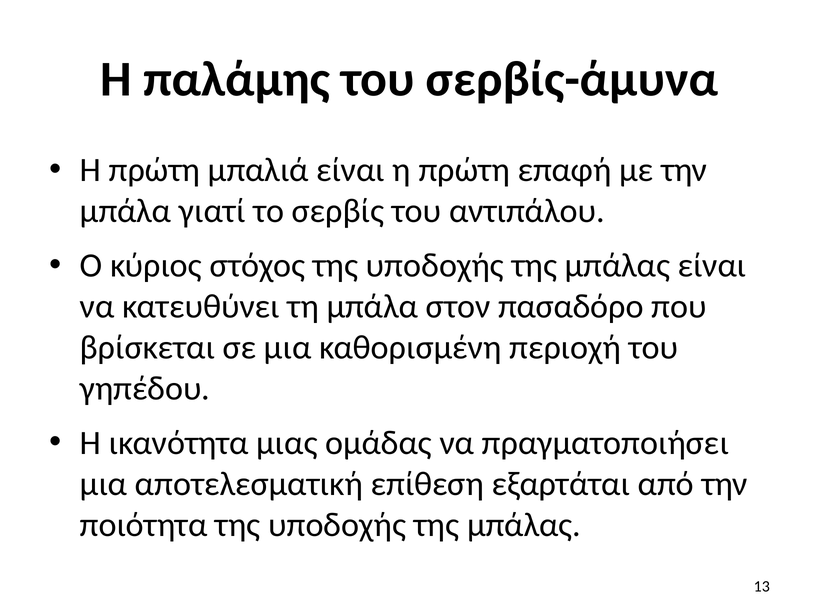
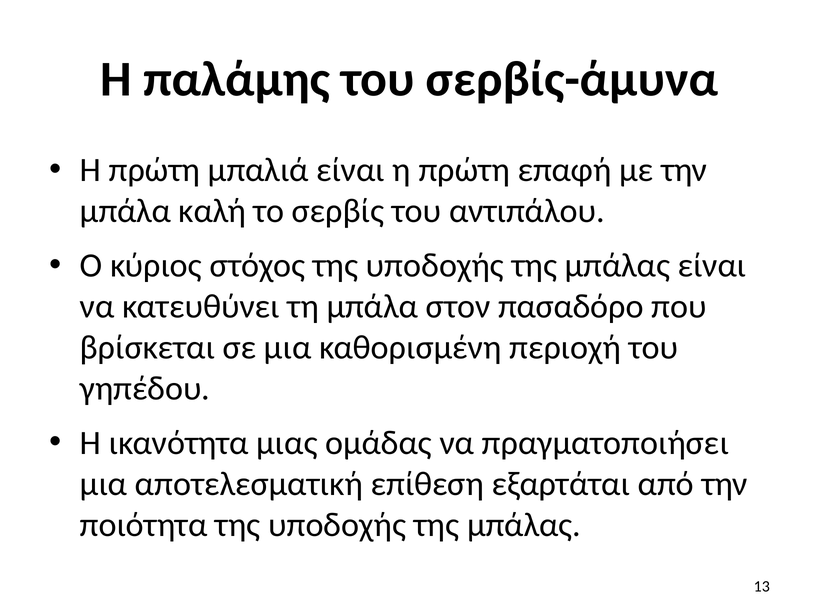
γιατί: γιατί -> καλή (212, 211)
